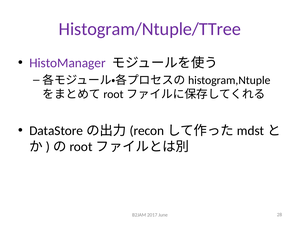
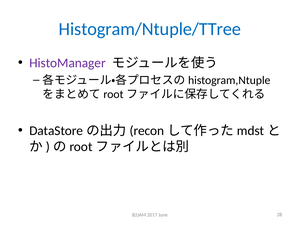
Histogram/Ntuple/TTree colour: purple -> blue (150, 29)
